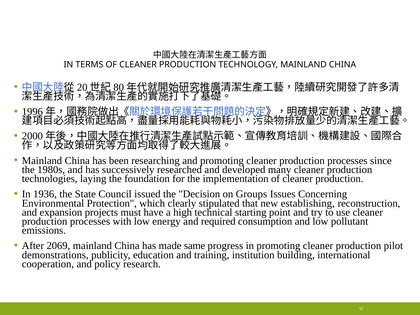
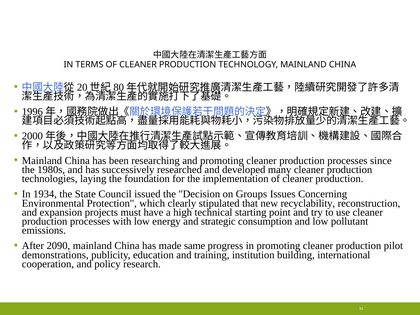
1936: 1936 -> 1934 (45, 194)
establishing: establishing -> recyclability (308, 203)
required: required -> strategic (218, 221)
2069: 2069 -> 2090 (58, 246)
